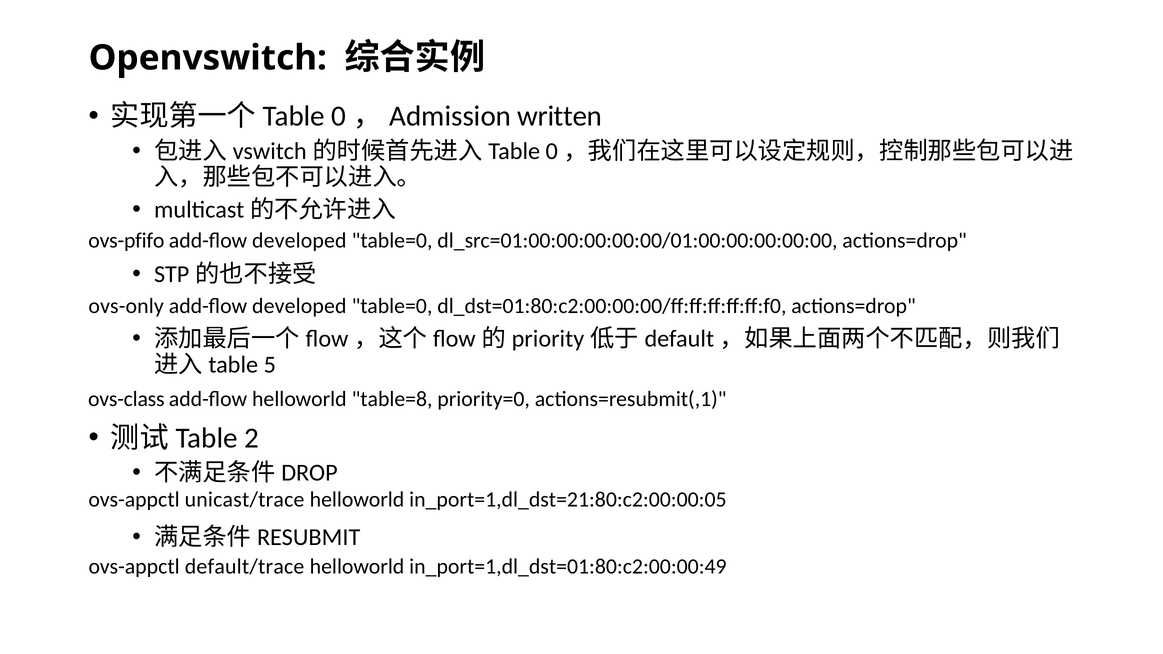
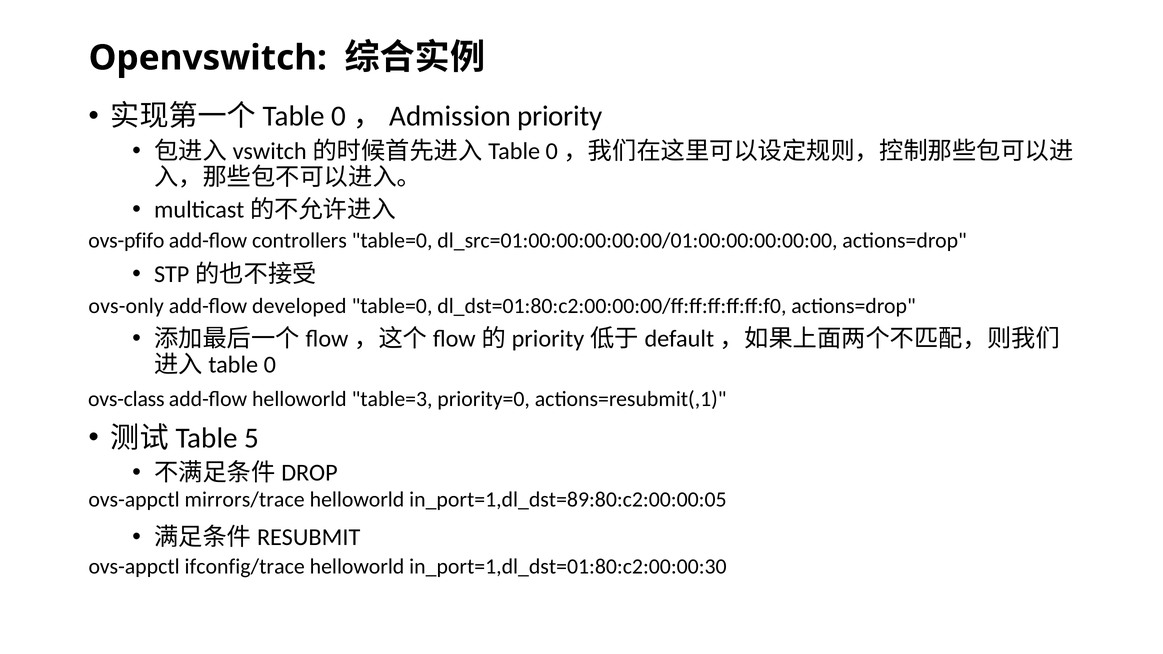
written: written -> priority (560, 116)
developed: developed -> controllers (299, 241)
5: 5 -> 0 (270, 365)
table=8: table=8 -> table=3 (392, 399)
2: 2 -> 5 (252, 438)
unicast/trace: unicast/trace -> mirrors/trace (245, 500)
in_port=1,dl_dst=21:80:c2:00:00:05: in_port=1,dl_dst=21:80:c2:00:00:05 -> in_port=1,dl_dst=89:80:c2:00:00:05 (568, 500)
default/trace: default/trace -> ifconfig/trace (245, 566)
in_port=1,dl_dst=01:80:c2:00:00:49: in_port=1,dl_dst=01:80:c2:00:00:49 -> in_port=1,dl_dst=01:80:c2:00:00:30 (568, 566)
